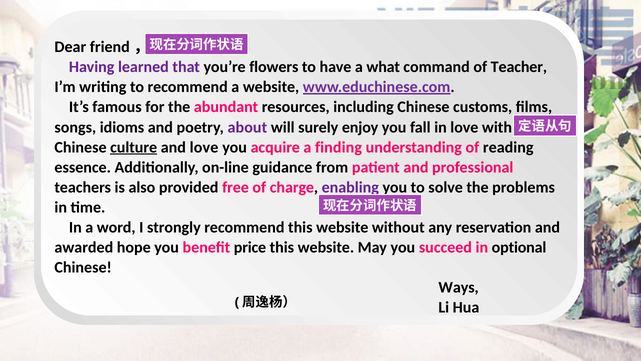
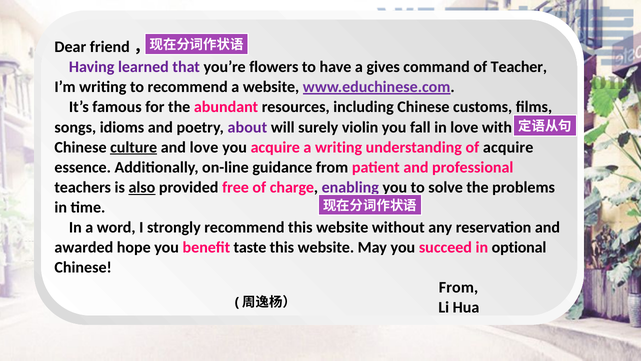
what: what -> gives (383, 67)
enjoy: enjoy -> violin (360, 127)
a finding: finding -> writing (339, 147)
of reading: reading -> acquire (508, 147)
also underline: none -> present (142, 187)
price: price -> taste (250, 247)
Ways: Ways -> From (458, 287)
